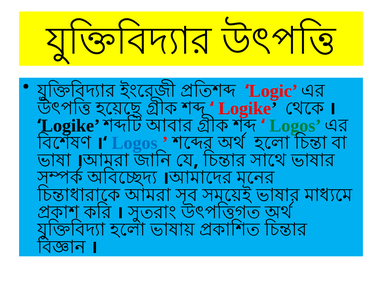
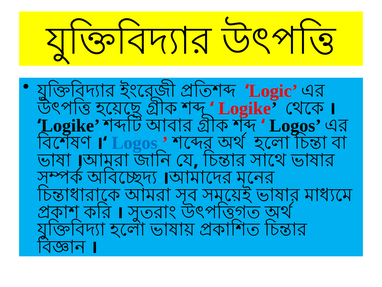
Logos colour: green -> black (295, 125)
